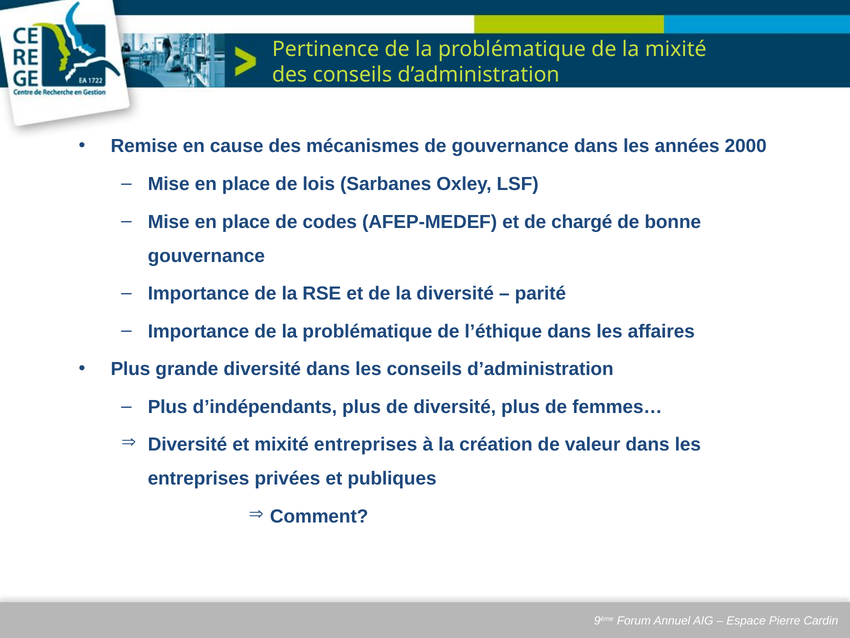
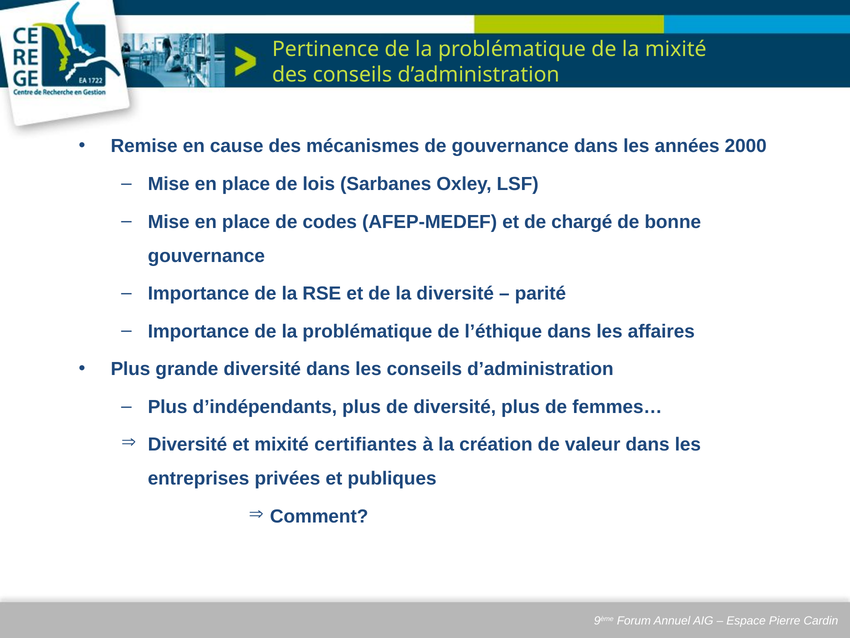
mixité entreprises: entreprises -> certifiantes (366, 444)
